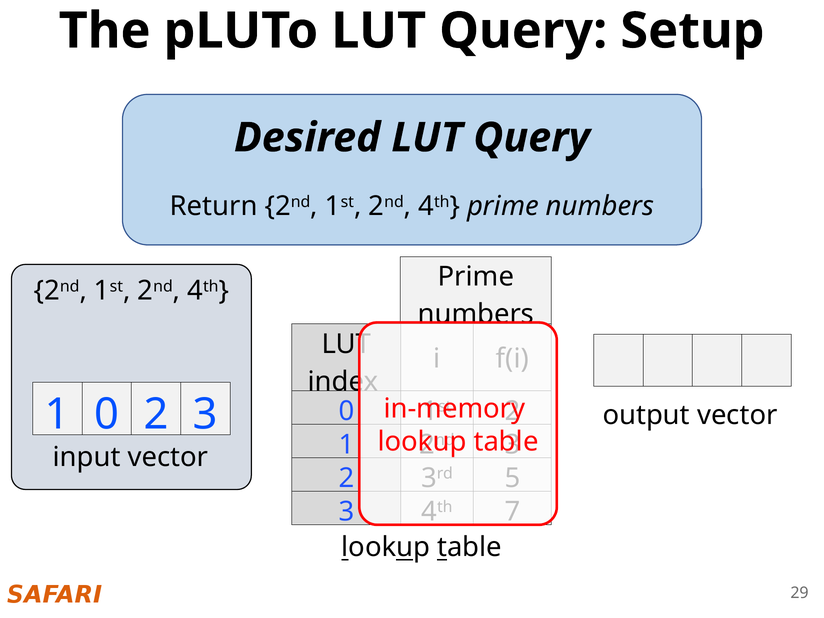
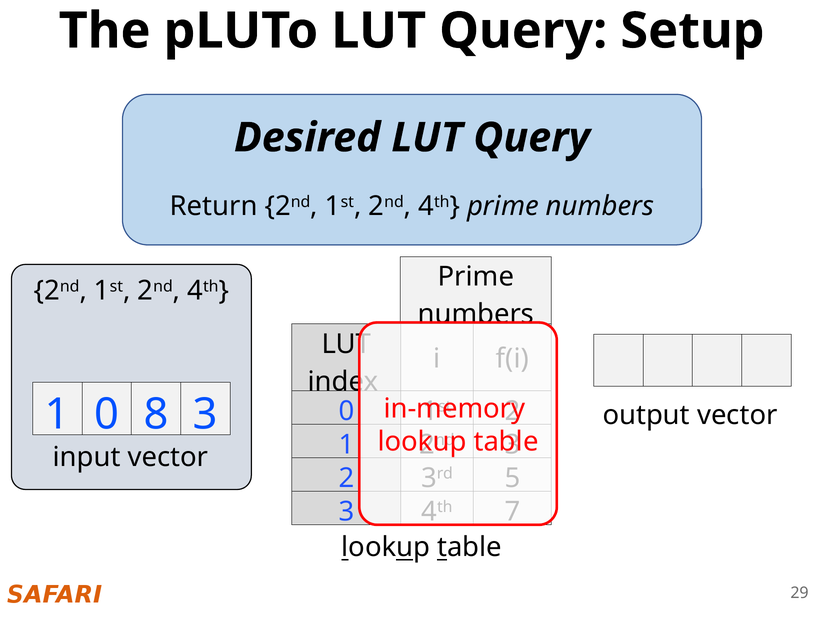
0 2: 2 -> 8 (156, 414)
